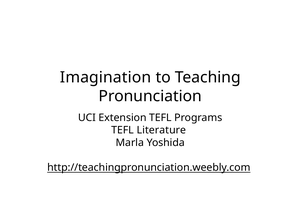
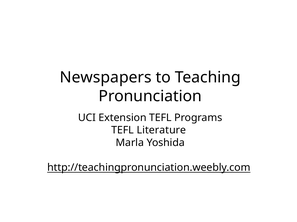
Imagination: Imagination -> Newspapers (106, 78)
